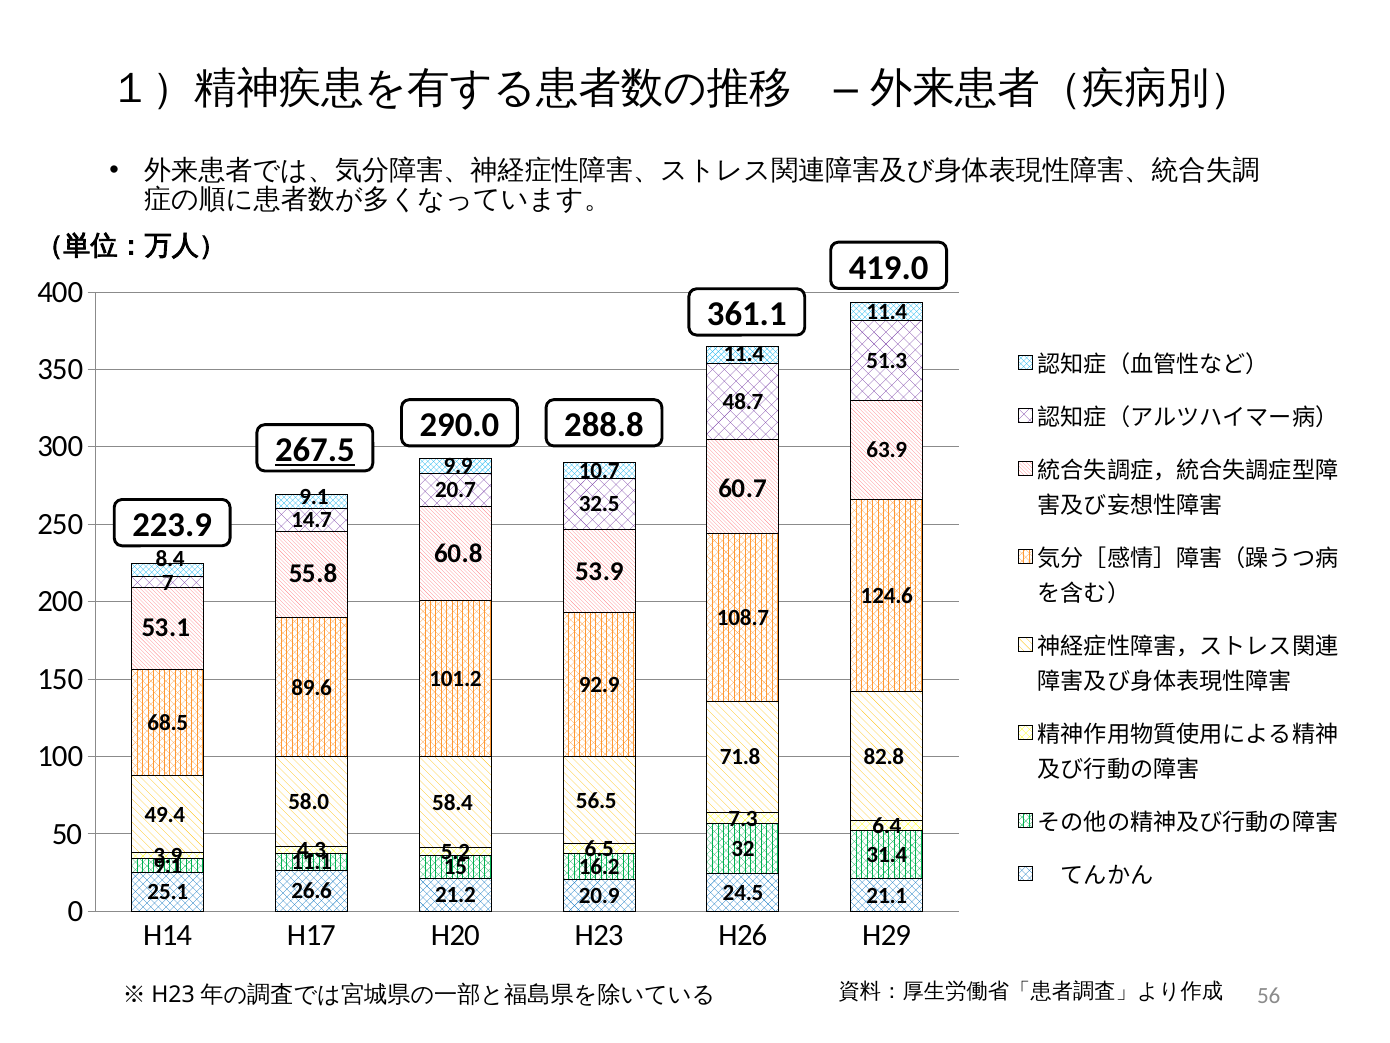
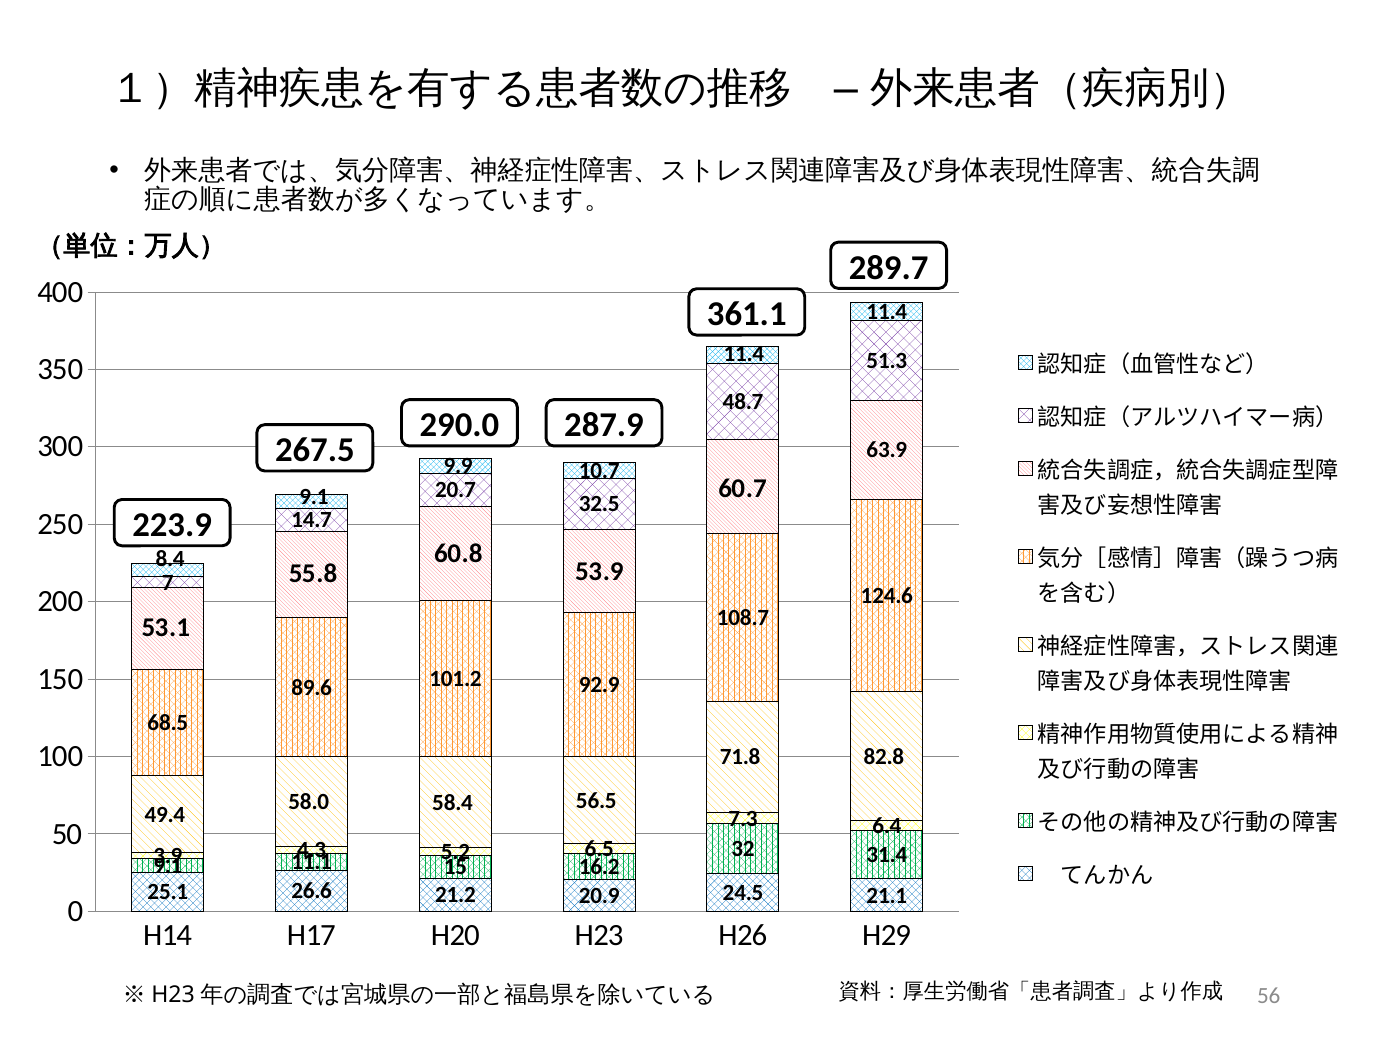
419.0: 419.0 -> 289.7 (889, 268)
288.8: 288.8 -> 287.9 (604, 425)
267.5 underline: present -> none (315, 450)
